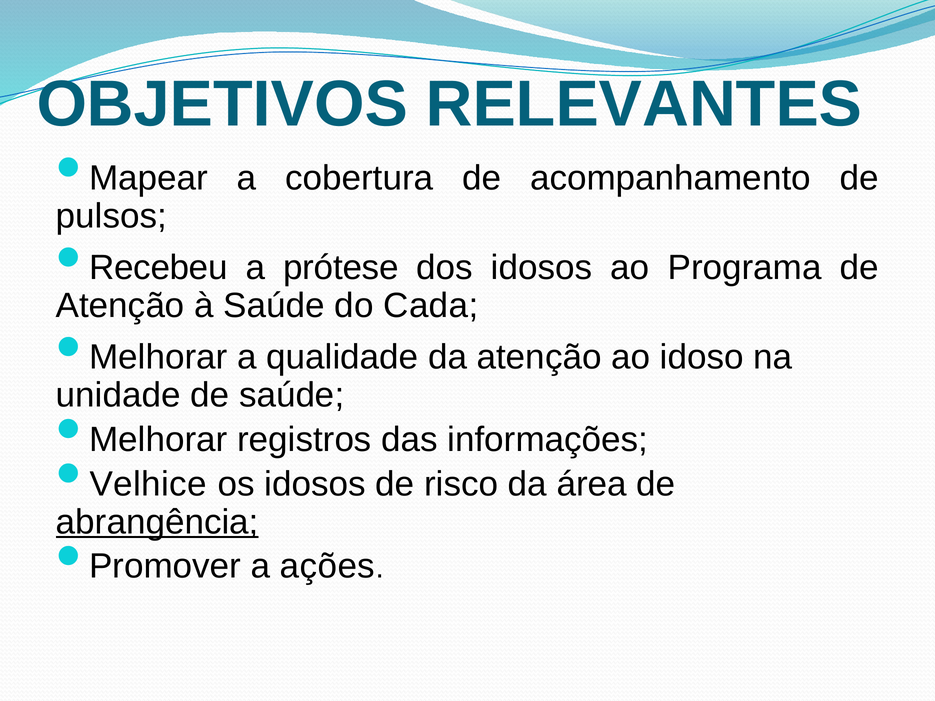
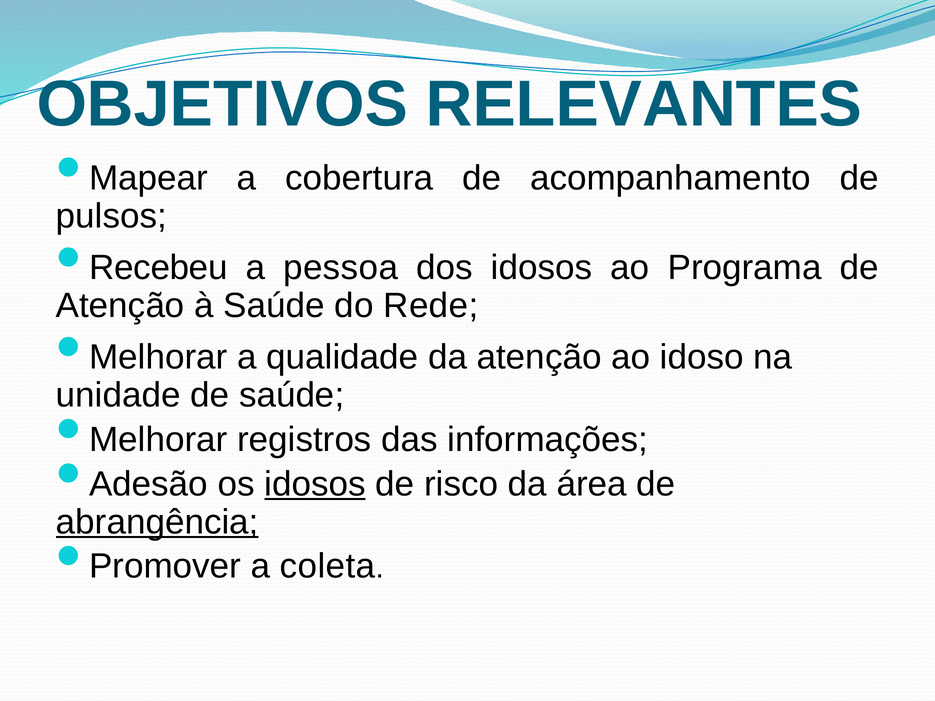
prótese: prótese -> pessoa (341, 268)
Cada: Cada -> Rede (431, 306)
Velhice: Velhice -> Adesão (148, 484)
idosos underline: none -> present (315, 484)
ações: ações -> coleta (328, 567)
